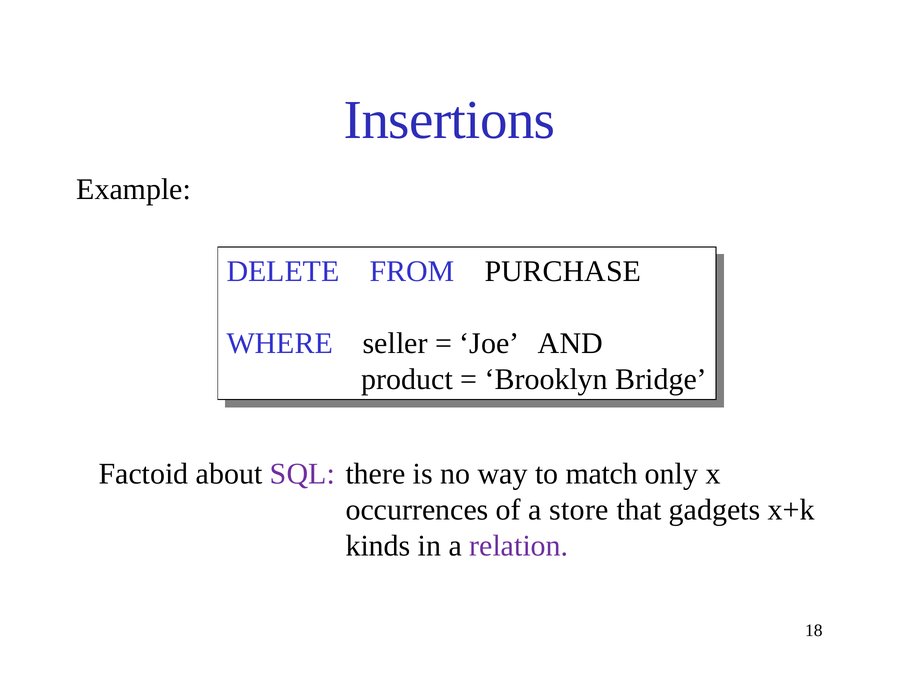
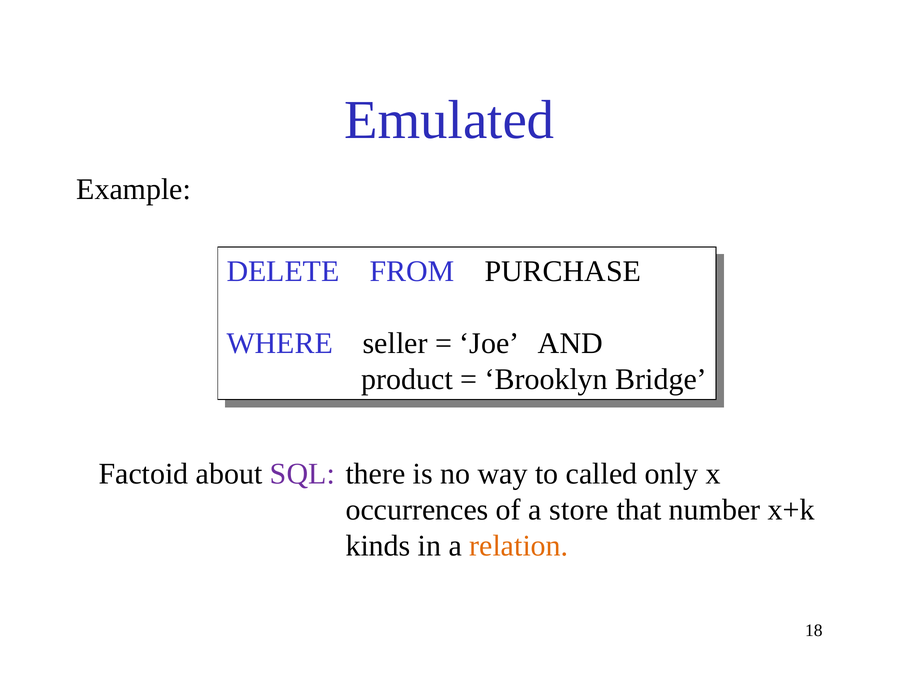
Insertions: Insertions -> Emulated (449, 120)
match: match -> called (602, 474)
gadgets: gadgets -> number (715, 510)
relation colour: purple -> orange (519, 546)
